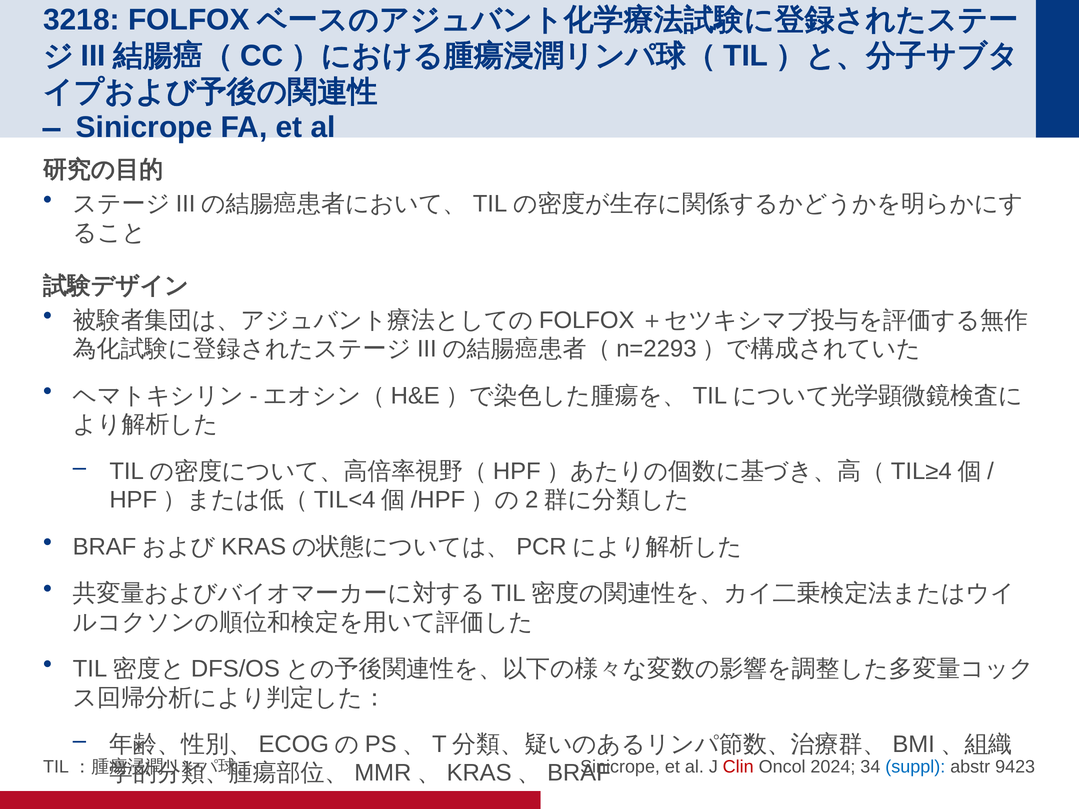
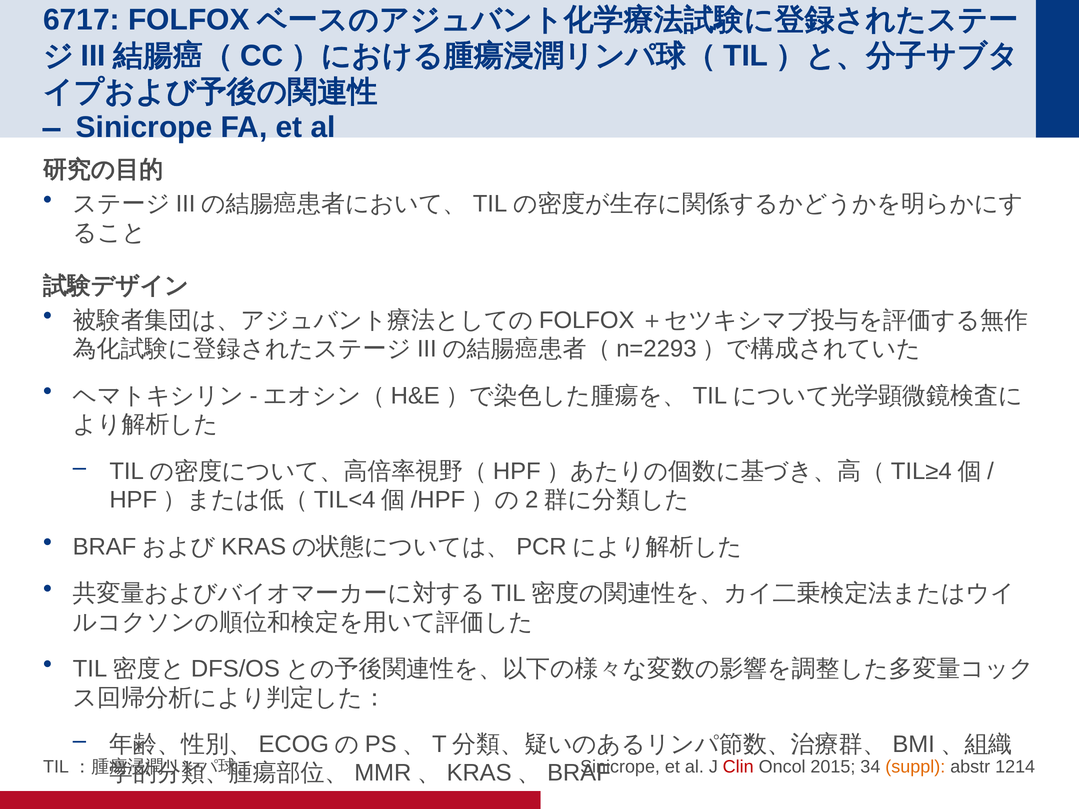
3218: 3218 -> 6717 (81, 20)
2024: 2024 -> 2015 (833, 767)
suppl colour: blue -> orange (915, 767)
9423: 9423 -> 1214 (1015, 767)
